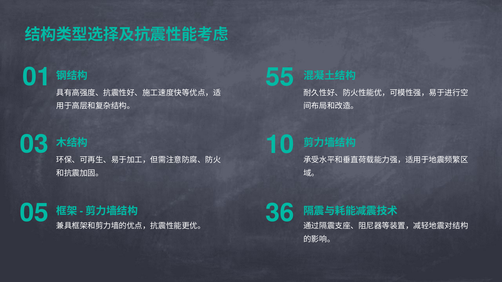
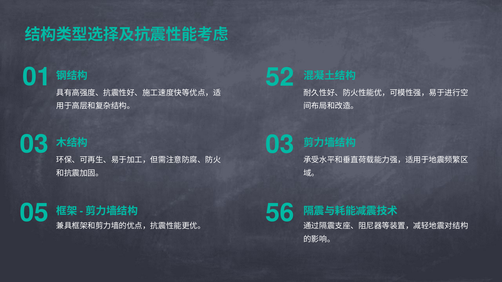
55: 55 -> 52 (280, 78)
03 10: 10 -> 03 (280, 145)
36: 36 -> 56 (280, 213)
